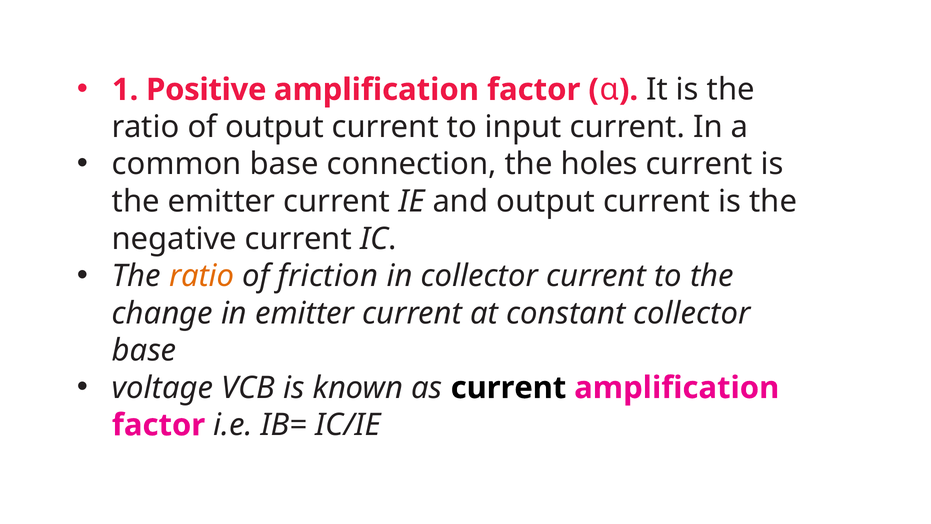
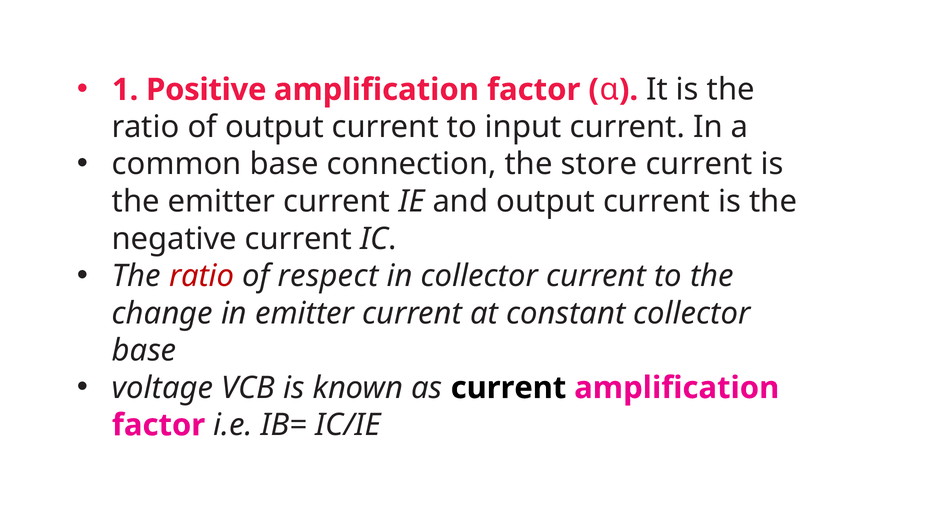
holes: holes -> store (599, 164)
ratio colour: orange -> red (202, 276)
friction: friction -> respect (328, 276)
